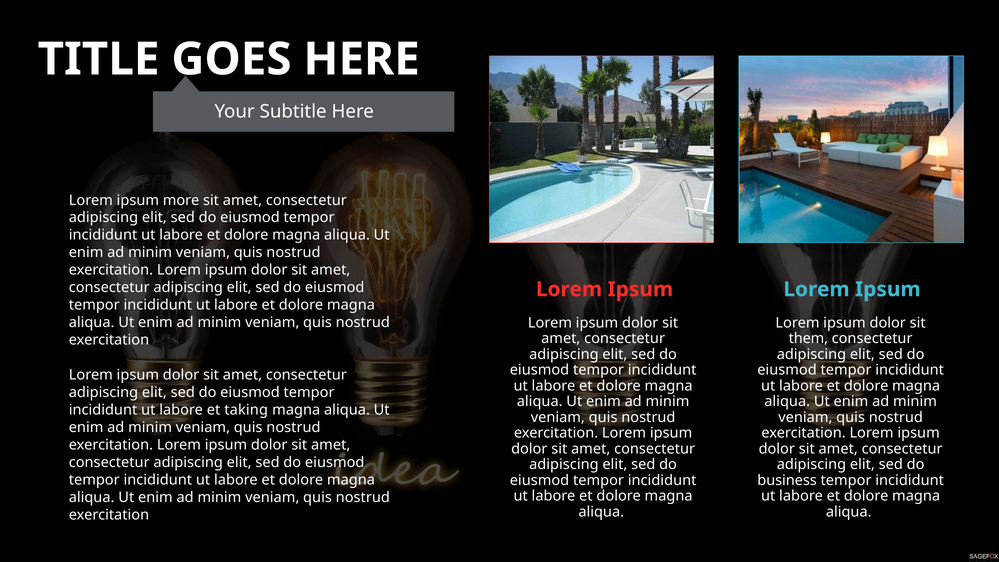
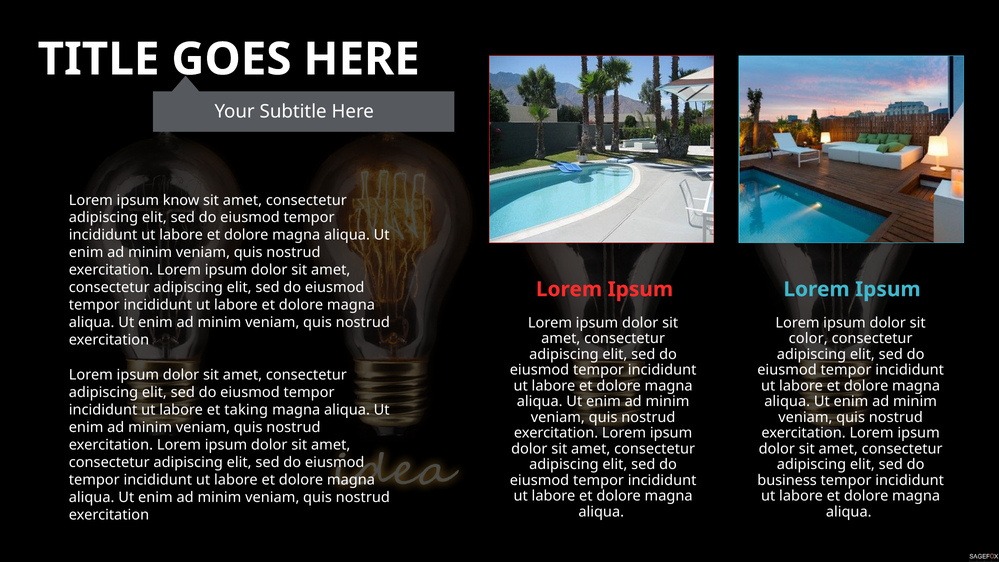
more: more -> know (181, 200)
them: them -> color (808, 338)
